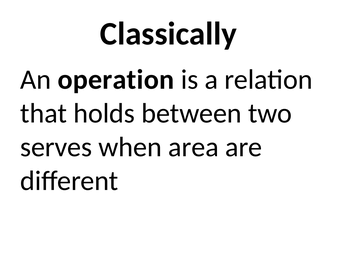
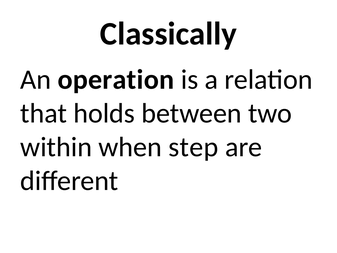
serves: serves -> within (56, 147)
area: area -> step (193, 147)
